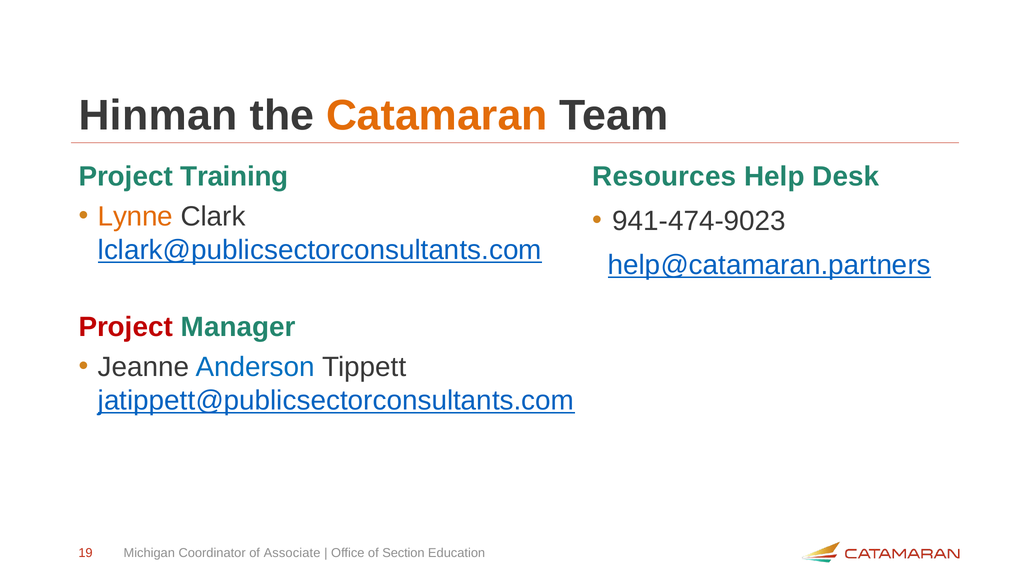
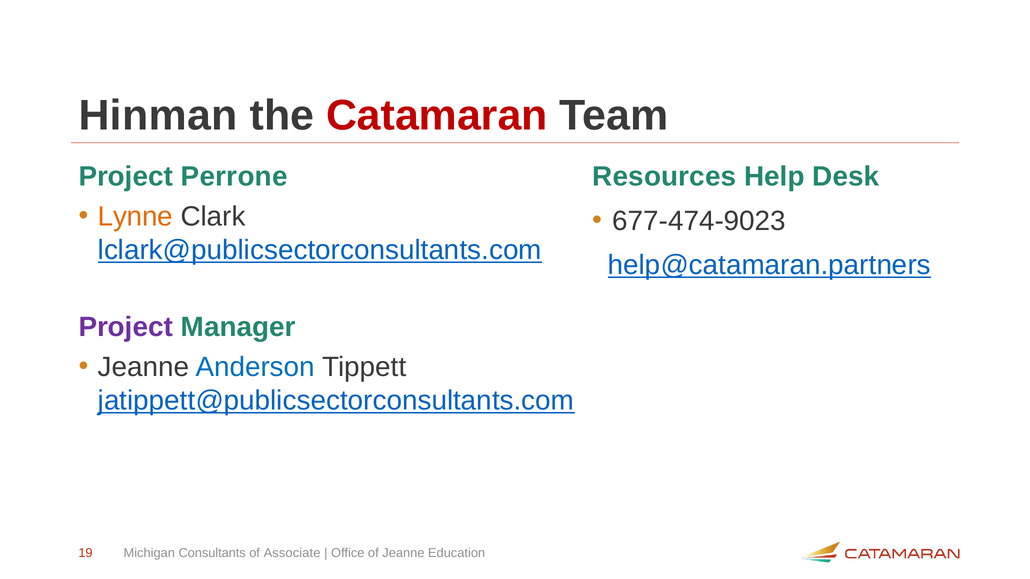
Catamaran colour: orange -> red (437, 115)
Training: Training -> Perrone (234, 177)
941-474-9023: 941-474-9023 -> 677-474-9023 (699, 221)
Project colour: red -> purple (126, 327)
Coordinator: Coordinator -> Consultants (212, 553)
of Section: Section -> Jeanne (403, 553)
